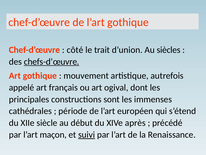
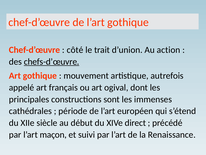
siècles: siècles -> action (169, 50)
après: après -> direct (135, 123)
suivi underline: present -> none (87, 134)
